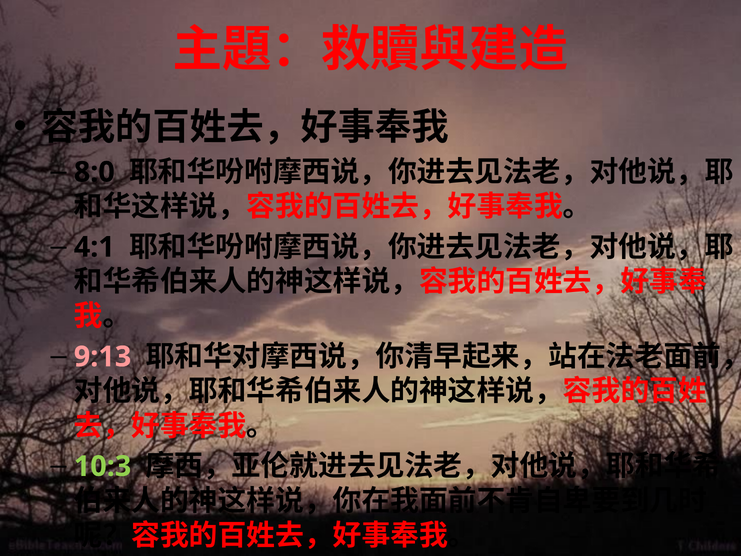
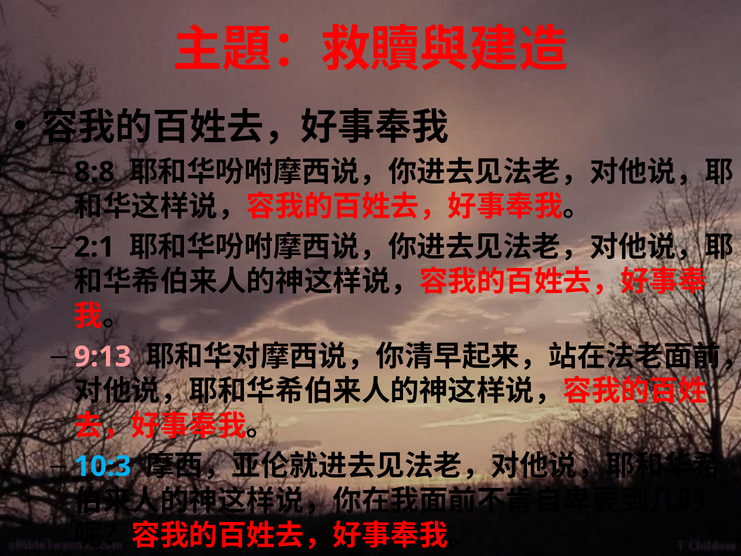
8:0: 8:0 -> 8:8 (94, 172)
4:1: 4:1 -> 2:1 (94, 247)
10:3 colour: light green -> light blue (103, 466)
